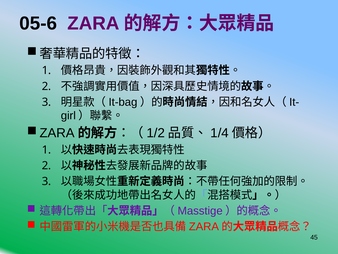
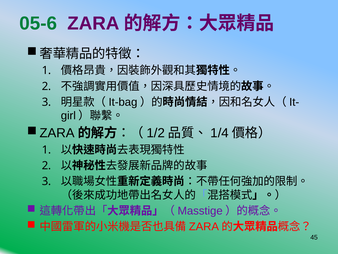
05-6 colour: black -> green (38, 23)
